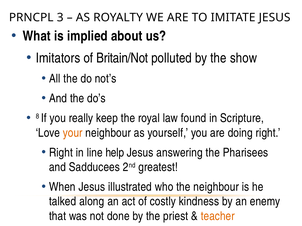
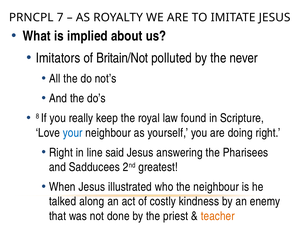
3: 3 -> 7 (60, 18)
show: show -> never (244, 58)
your colour: orange -> blue (73, 133)
help: help -> said (115, 153)
